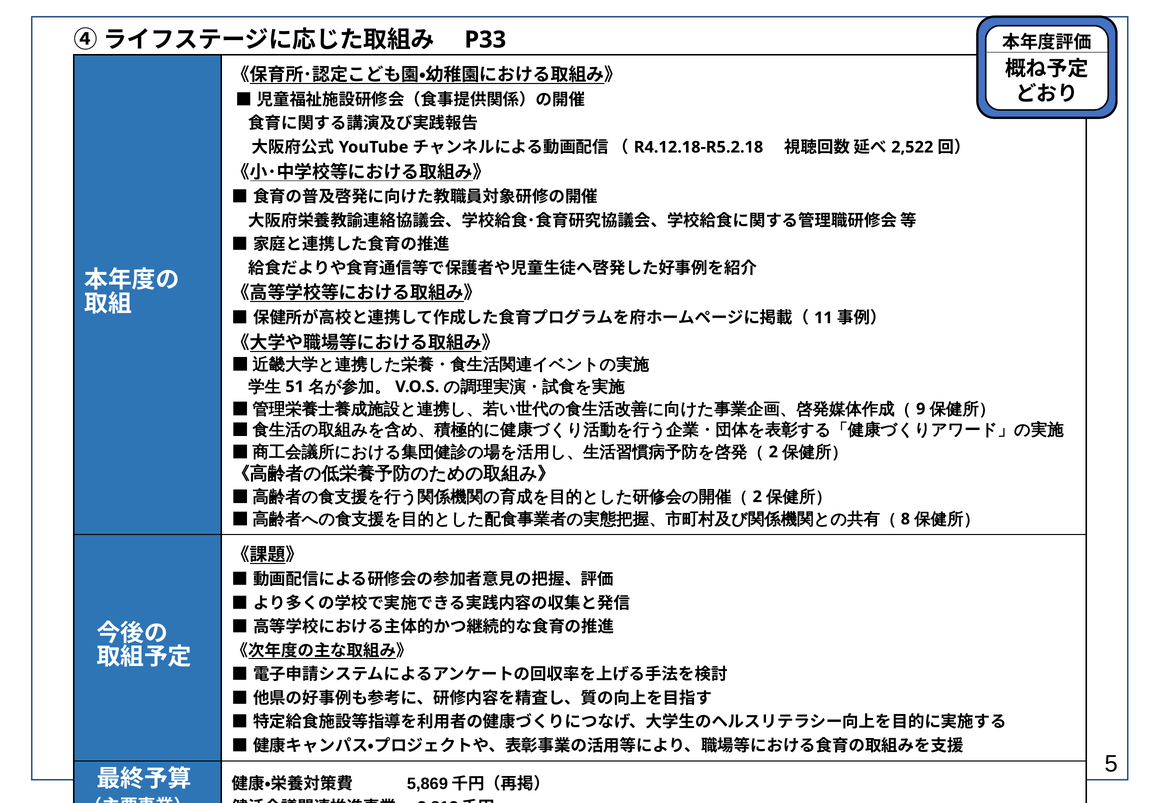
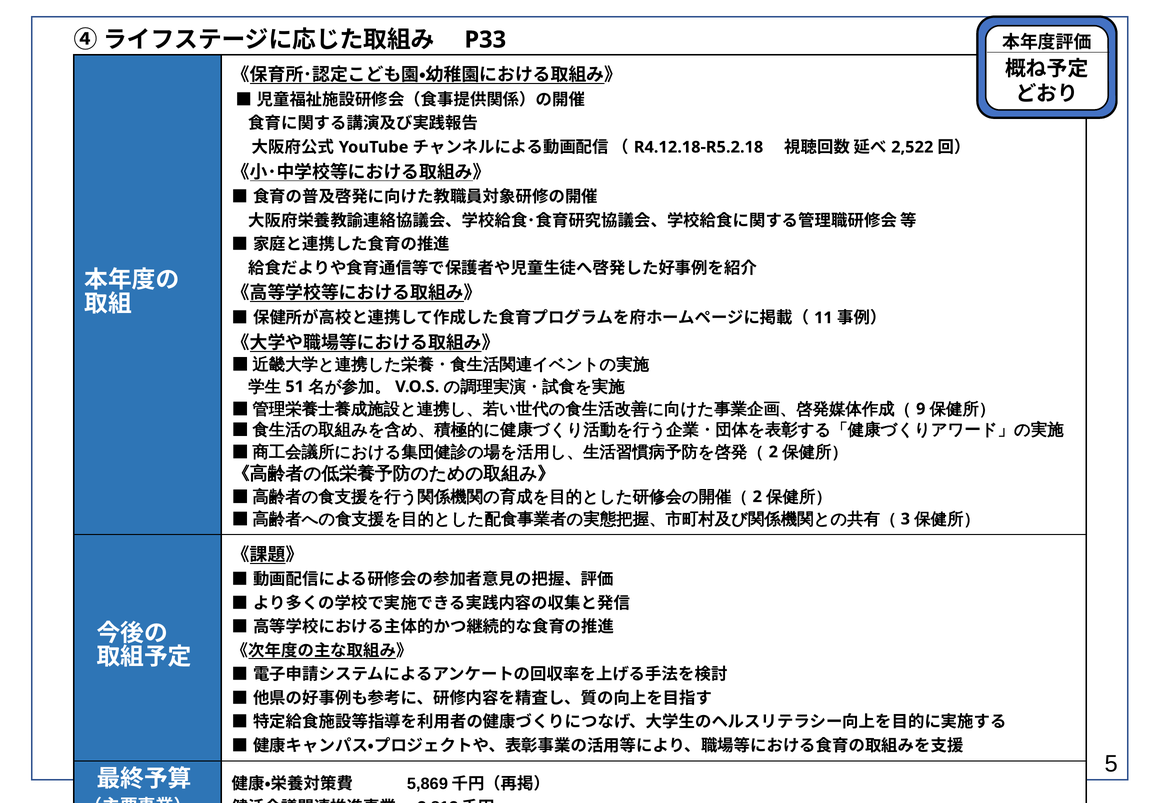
8: 8 -> 3 (905, 519)
